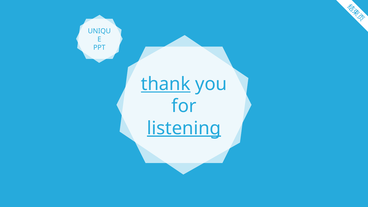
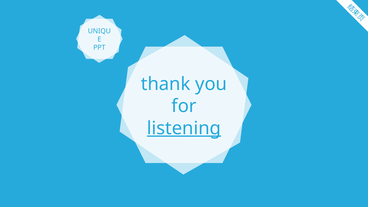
thank underline: present -> none (166, 84)
